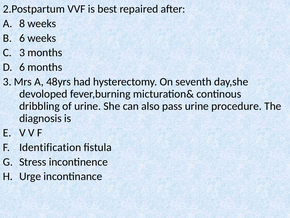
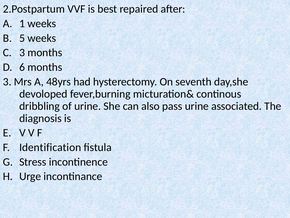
8: 8 -> 1 (22, 24)
6: 6 -> 5 (22, 38)
procedure: procedure -> associated (237, 106)
